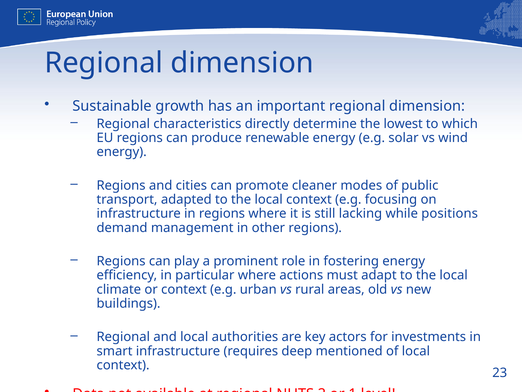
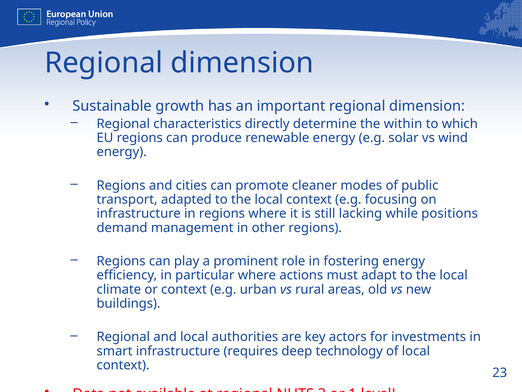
lowest: lowest -> within (403, 124)
mentioned: mentioned -> technology (349, 351)
